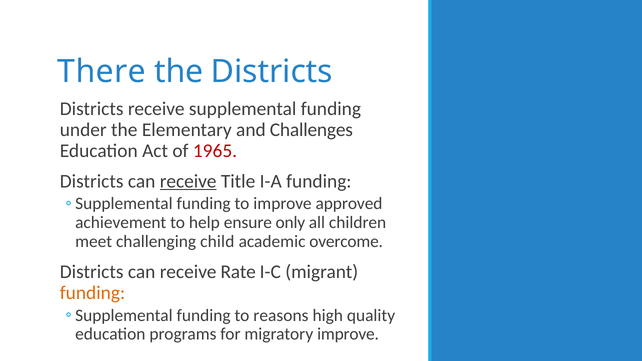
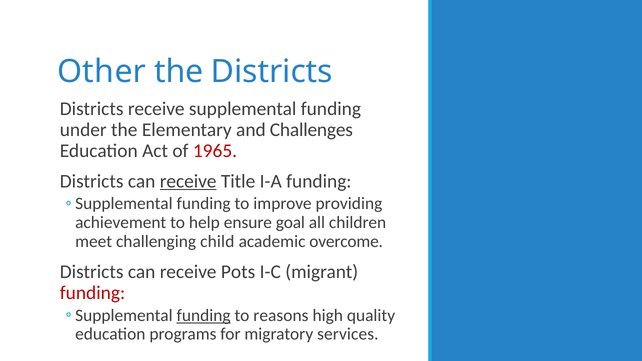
There: There -> Other (102, 72)
approved: approved -> providing (349, 204)
only: only -> goal (290, 223)
Rate: Rate -> Pots (238, 272)
funding colour: orange -> red (92, 293)
funding underline: none -> present (204, 315)
migratory improve: improve -> services (348, 334)
